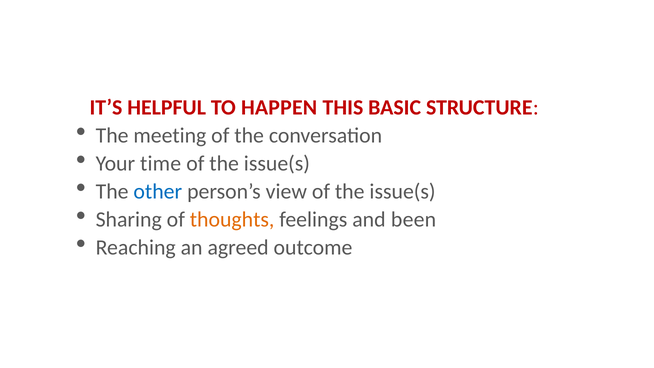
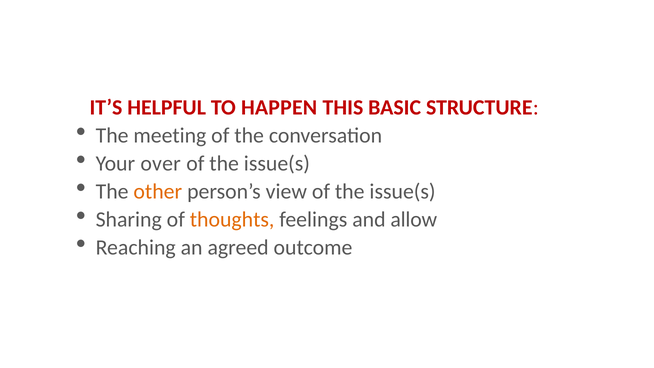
time: time -> over (161, 164)
other colour: blue -> orange (158, 192)
been: been -> allow (414, 220)
